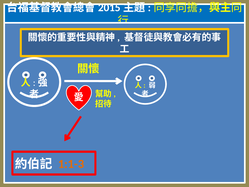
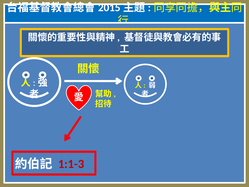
1:1-3 colour: orange -> red (71, 164)
